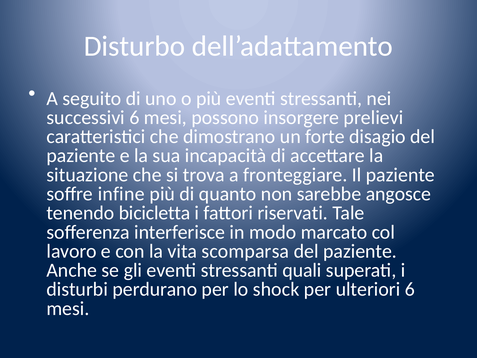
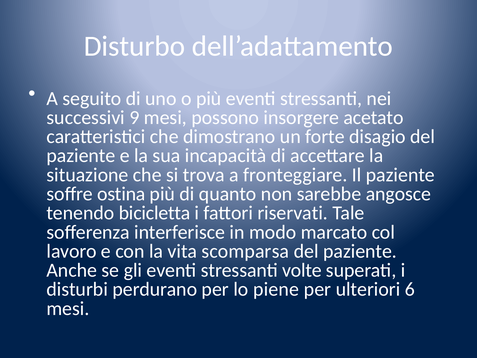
successivi 6: 6 -> 9 (134, 117)
prelievi: prelievi -> acetato (374, 117)
infine: infine -> ostina (121, 194)
quali: quali -> volte (302, 270)
shock: shock -> piene (276, 289)
